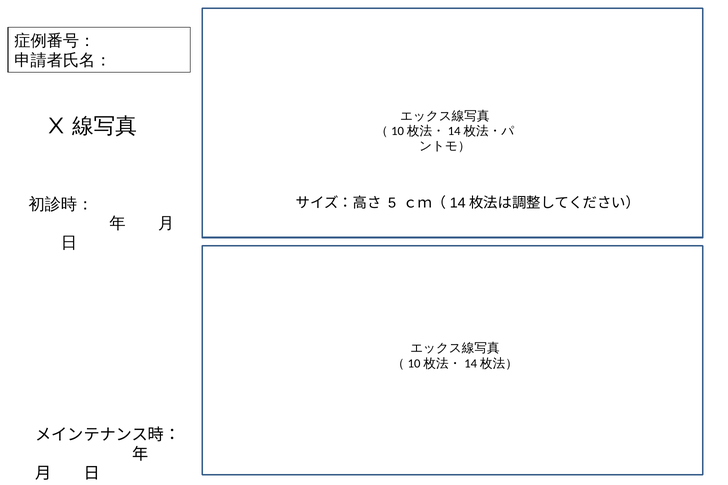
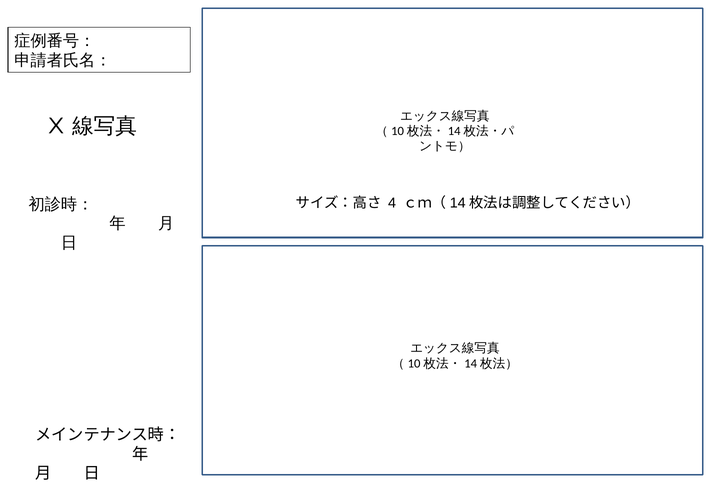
5: 5 -> 4 (392, 203)
